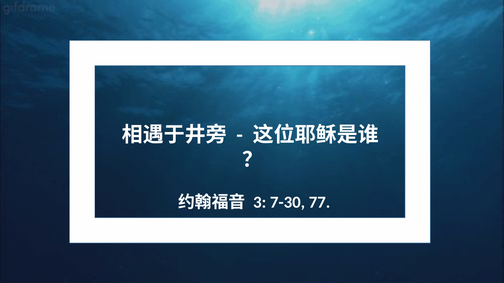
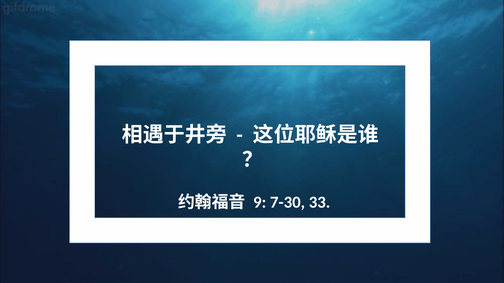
3: 3 -> 9 (260, 203)
77: 77 -> 33 (320, 203)
